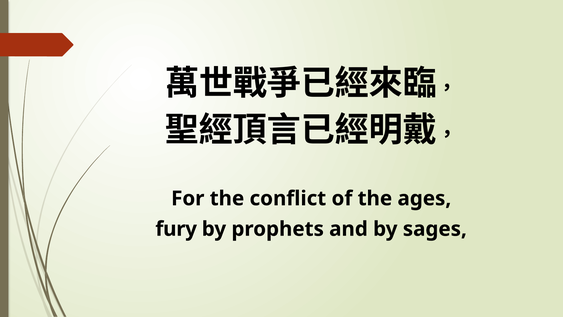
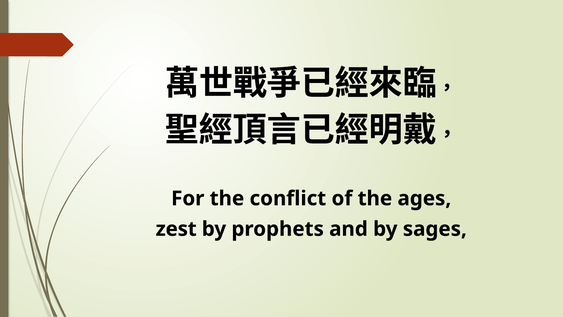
fury: fury -> zest (176, 229)
